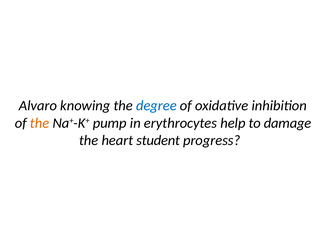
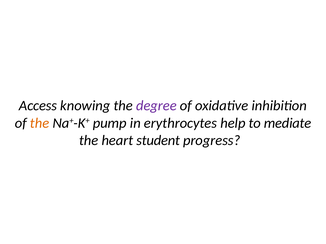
Alvaro: Alvaro -> Access (38, 106)
degree colour: blue -> purple (156, 106)
damage: damage -> mediate (288, 123)
